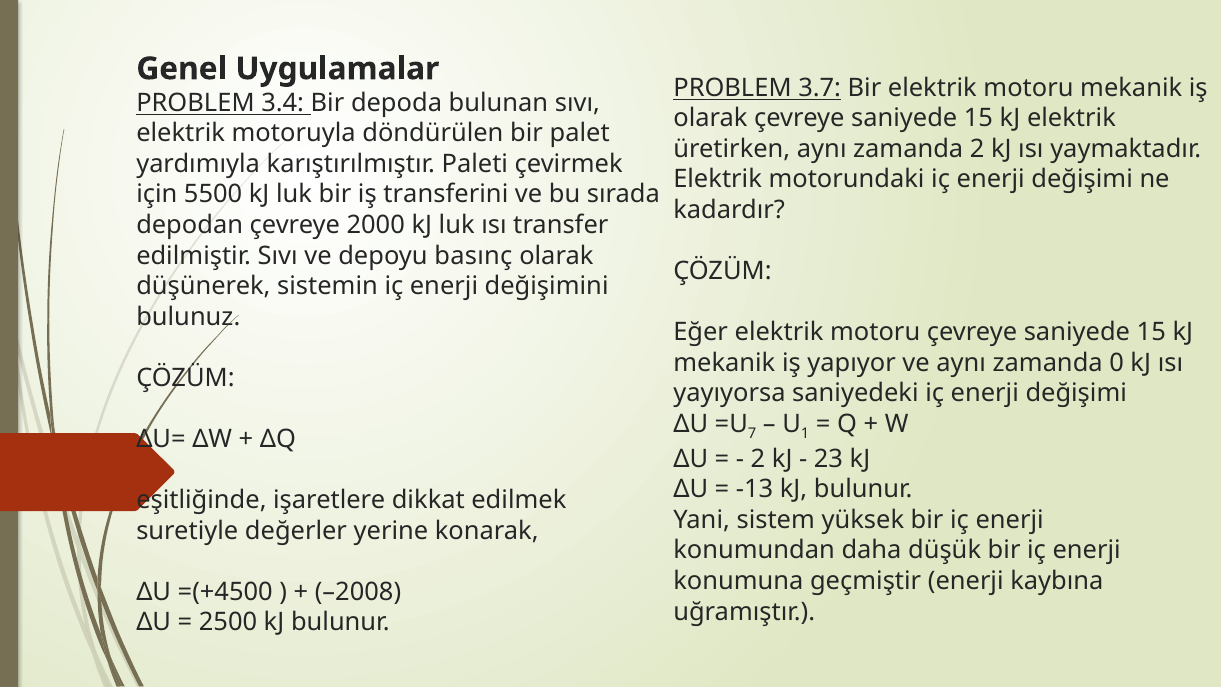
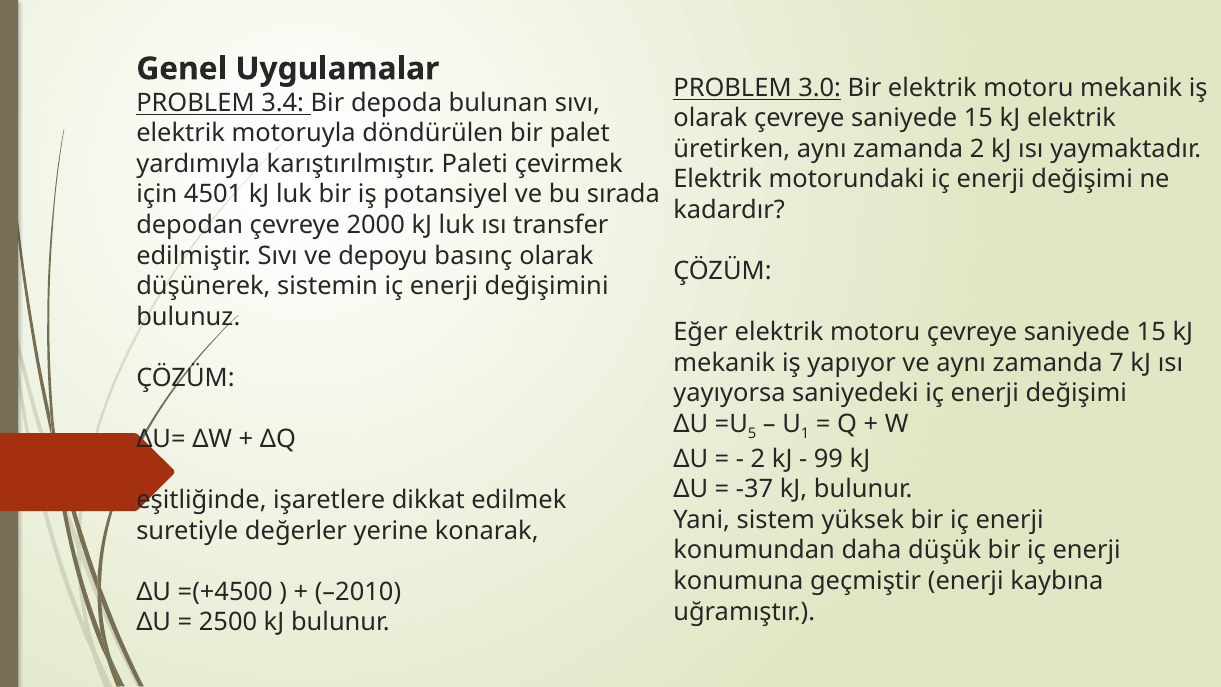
3.7: 3.7 -> 3.0 (820, 88)
5500: 5500 -> 4501 (213, 194)
transferini: transferini -> potansiyel (446, 194)
0: 0 -> 7 (1117, 363)
7: 7 -> 5 (752, 434)
23: 23 -> 99 (828, 459)
-13: -13 -> -37 (755, 489)
–2008: –2008 -> –2010 (358, 592)
